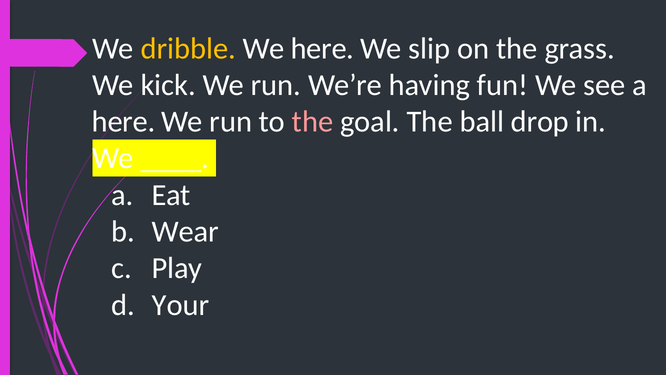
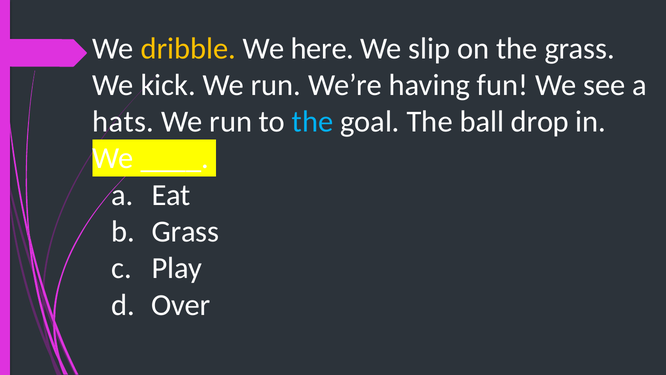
here: here -> hats (123, 122)
the colour: pink -> light blue (313, 122)
Wear: Wear -> Grass (185, 231)
Your: Your -> Over (181, 305)
